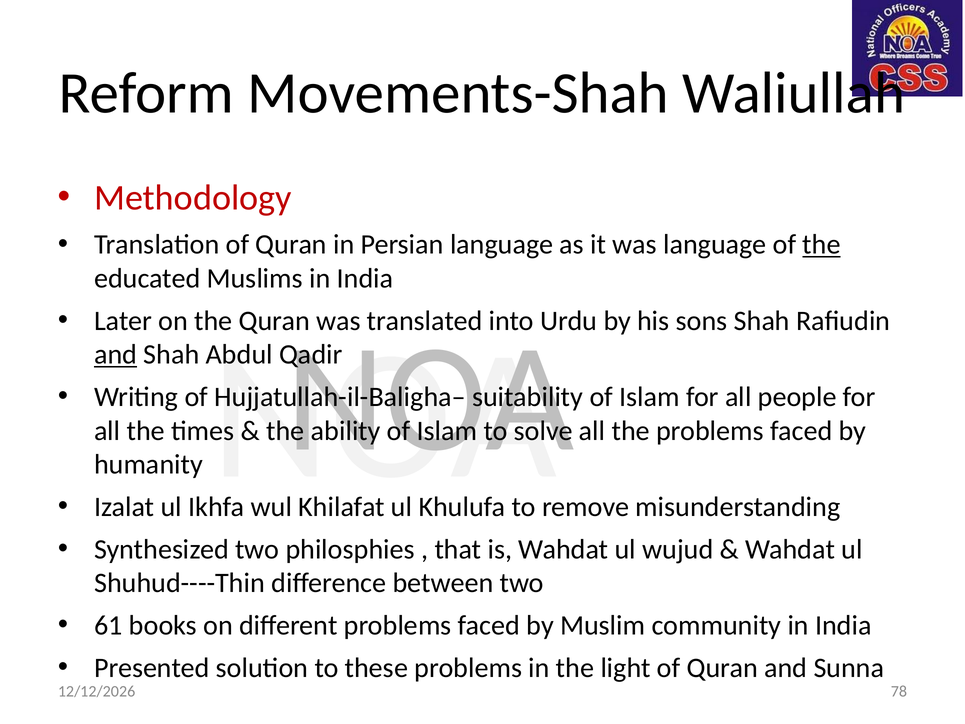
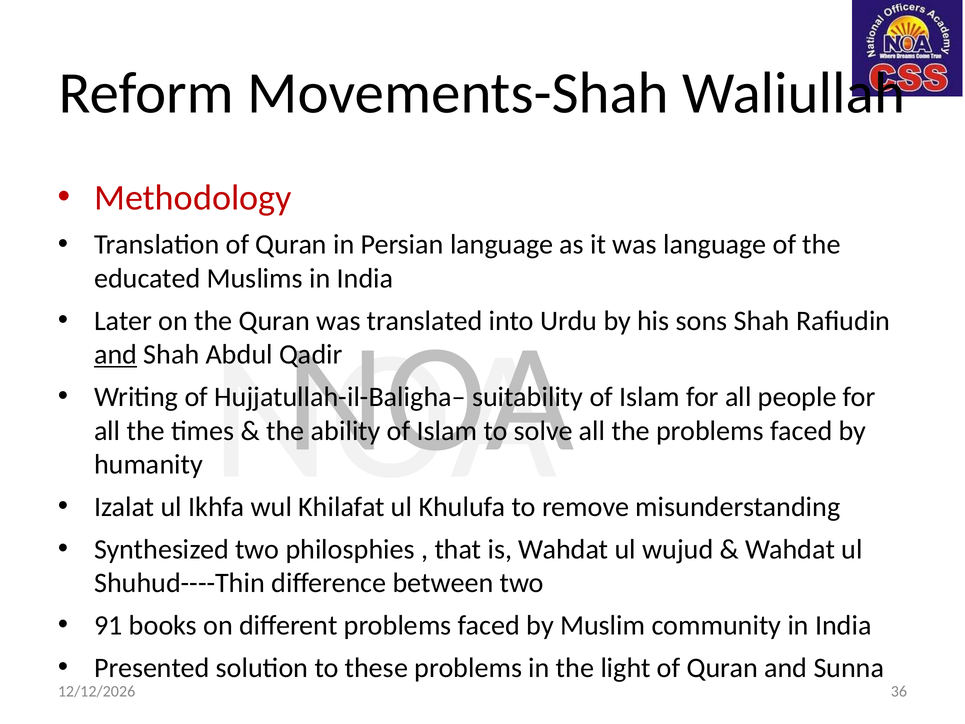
the underline: present -> none (822, 245)
61: 61 -> 91 (108, 625)
78: 78 -> 36 (899, 691)
